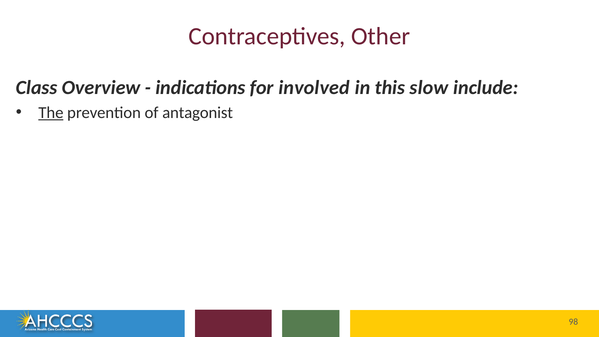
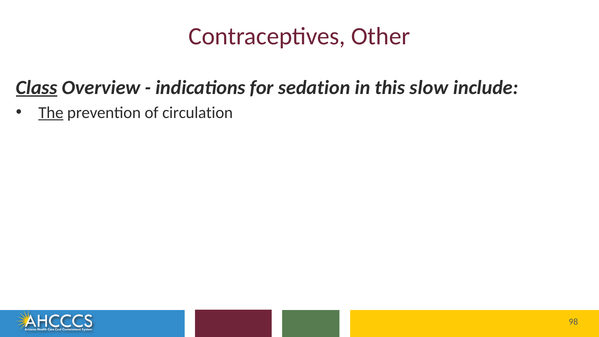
Class underline: none -> present (37, 87)
involved: involved -> sedation (314, 87)
antagonist: antagonist -> circulation (198, 113)
